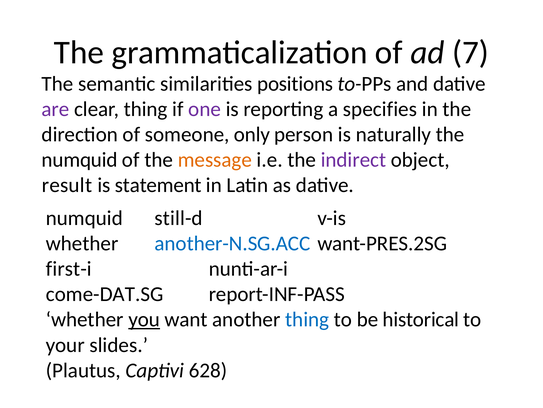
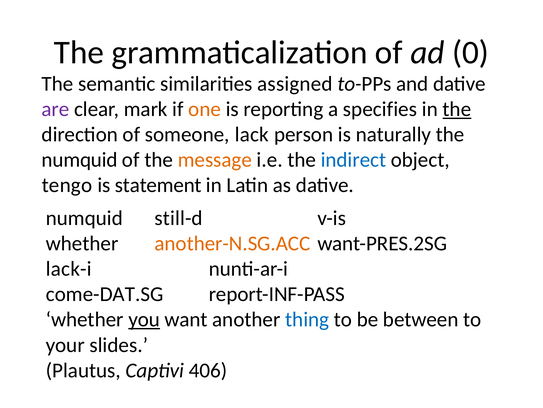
7: 7 -> 0 (471, 53)
positions: positions -> assigned (295, 84)
clear thing: thing -> mark (146, 109)
one colour: purple -> orange (205, 109)
the underline: none -> present (457, 109)
only: only -> lack (252, 134)
indirect colour: purple -> blue (353, 160)
result: result -> tengo (67, 185)
another-N.SG.ACC colour: blue -> orange (232, 243)
first-i: first-i -> lack-i (69, 268)
historical: historical -> between (421, 319)
628: 628 -> 406 (208, 370)
